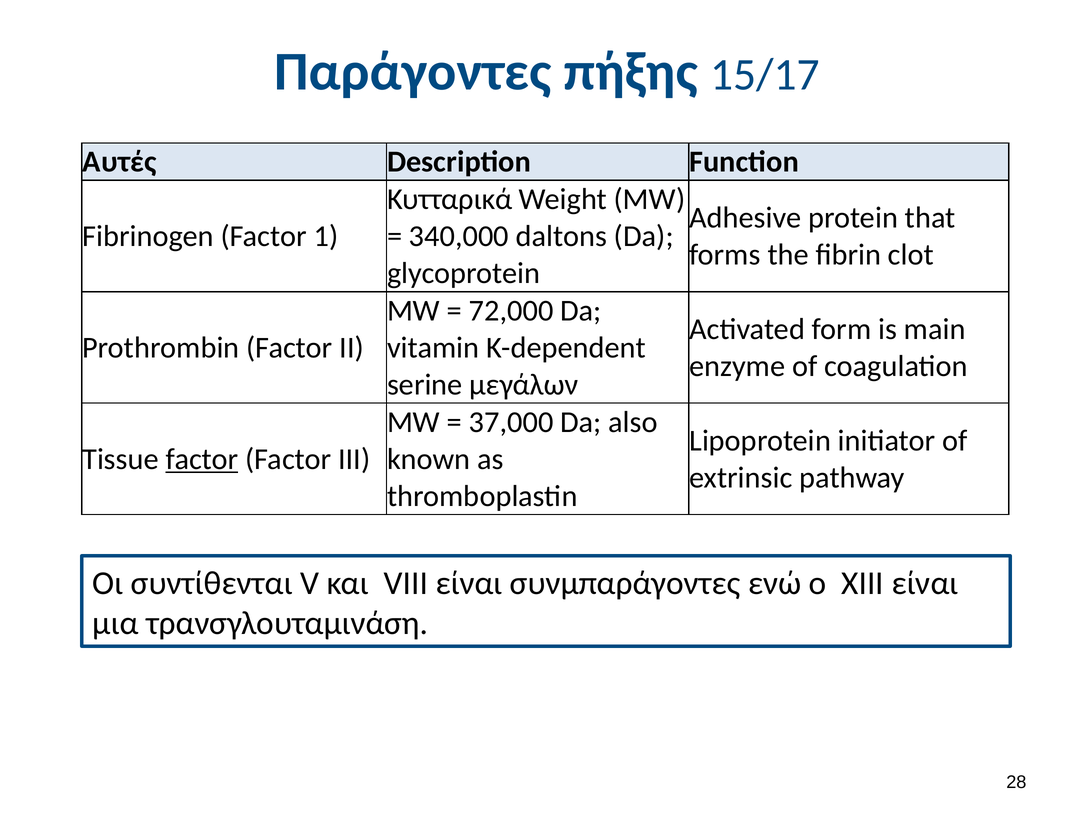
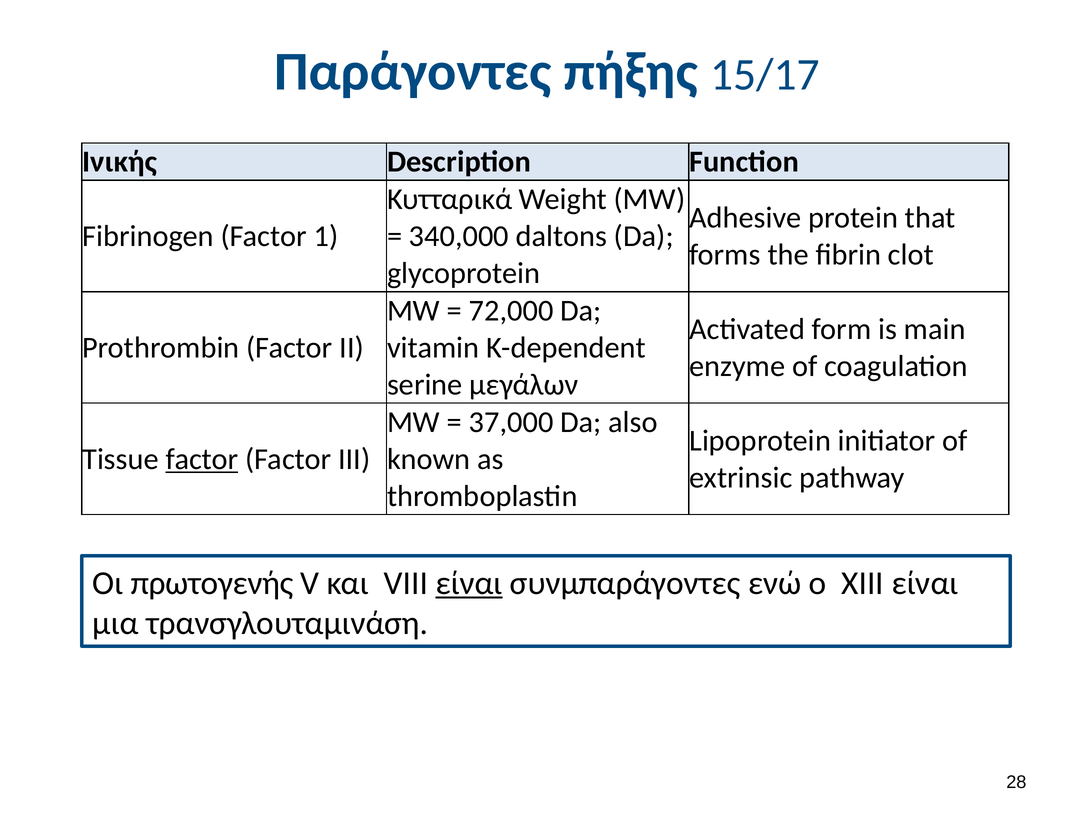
Αυτές: Αυτές -> Ινικής (120, 162)
συντίθενται: συντίθενται -> πρωτογενής (212, 583)
είναι underline: none -> present (469, 583)
